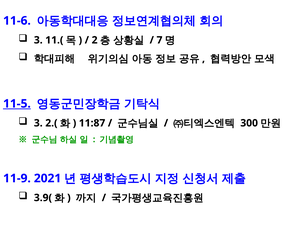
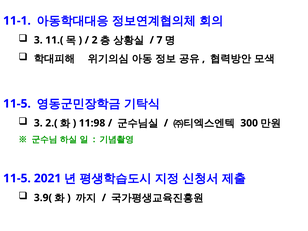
11-6: 11-6 -> 11-1 (17, 21)
11-5 underline: present -> none (17, 104)
11:87: 11:87 -> 11:98 (92, 123)
11-9: 11-9 -> 11-5 (17, 178)
